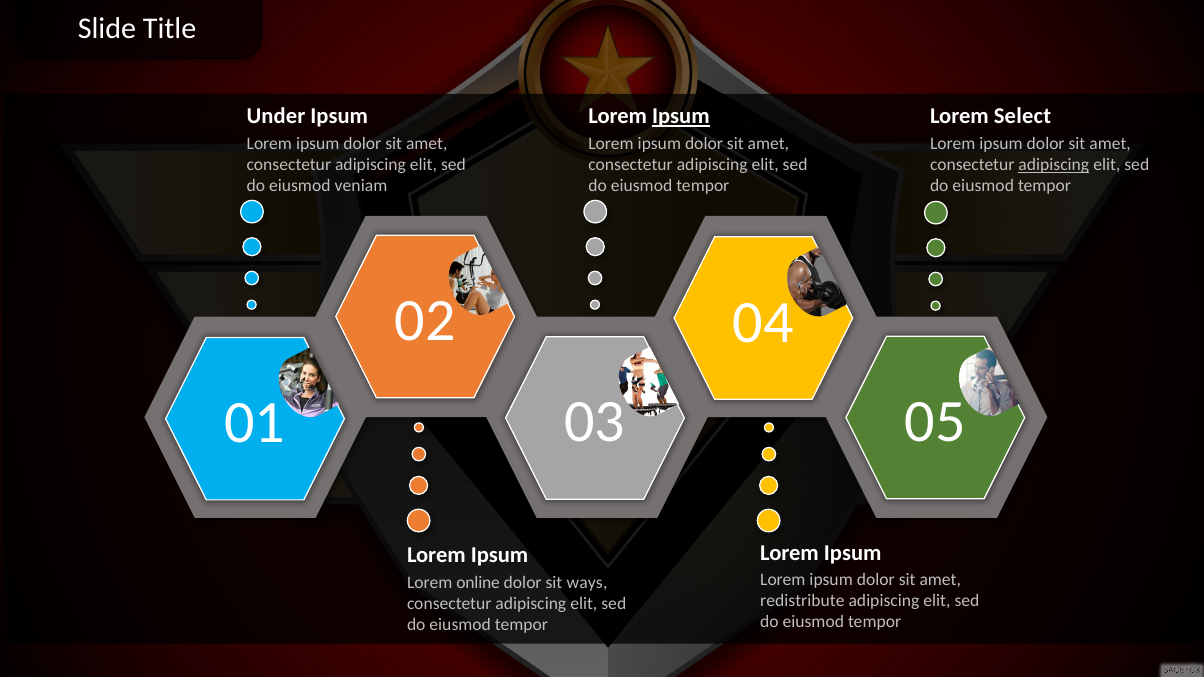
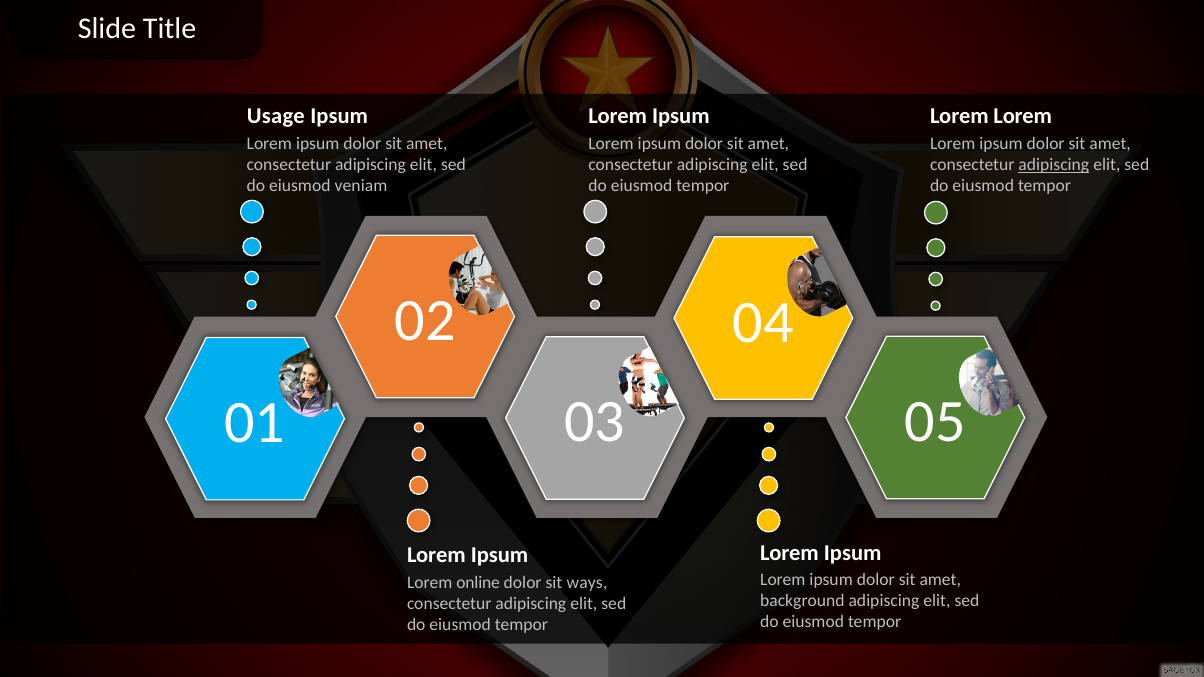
Under: Under -> Usage (276, 116)
Ipsum underline: present -> none (681, 116)
Select: Select -> Lorem (1023, 116)
redistribute: redistribute -> background (802, 601)
